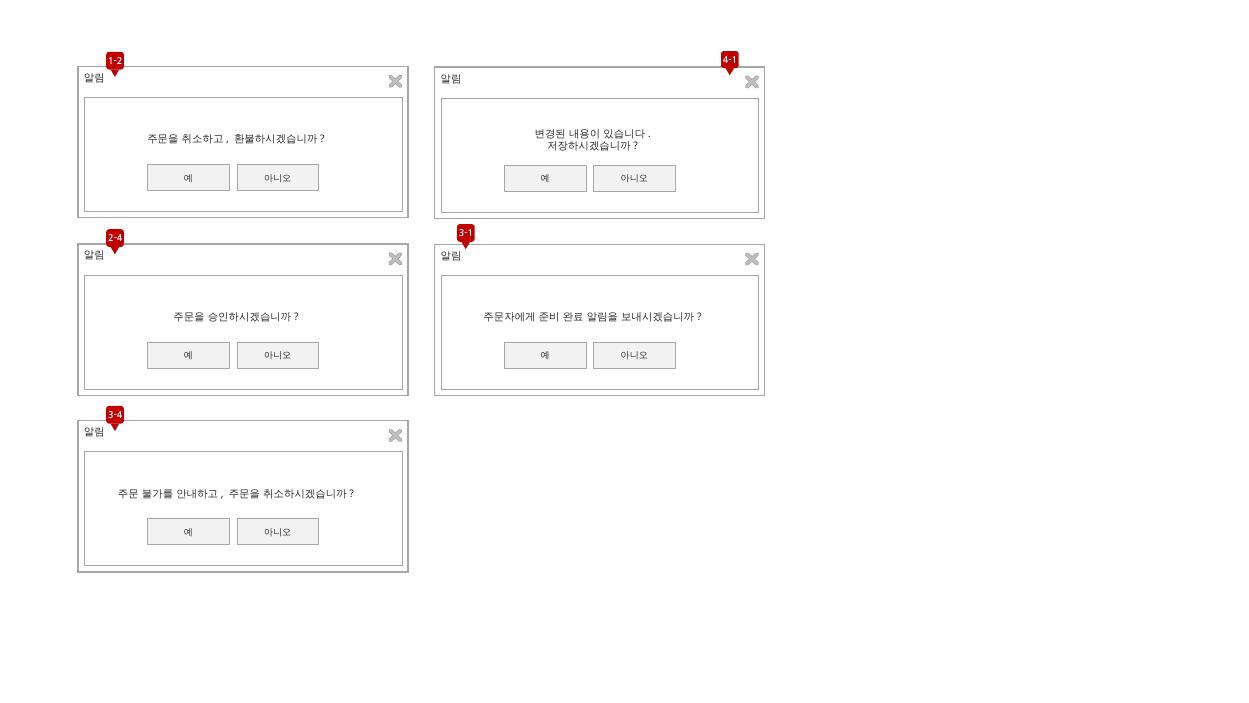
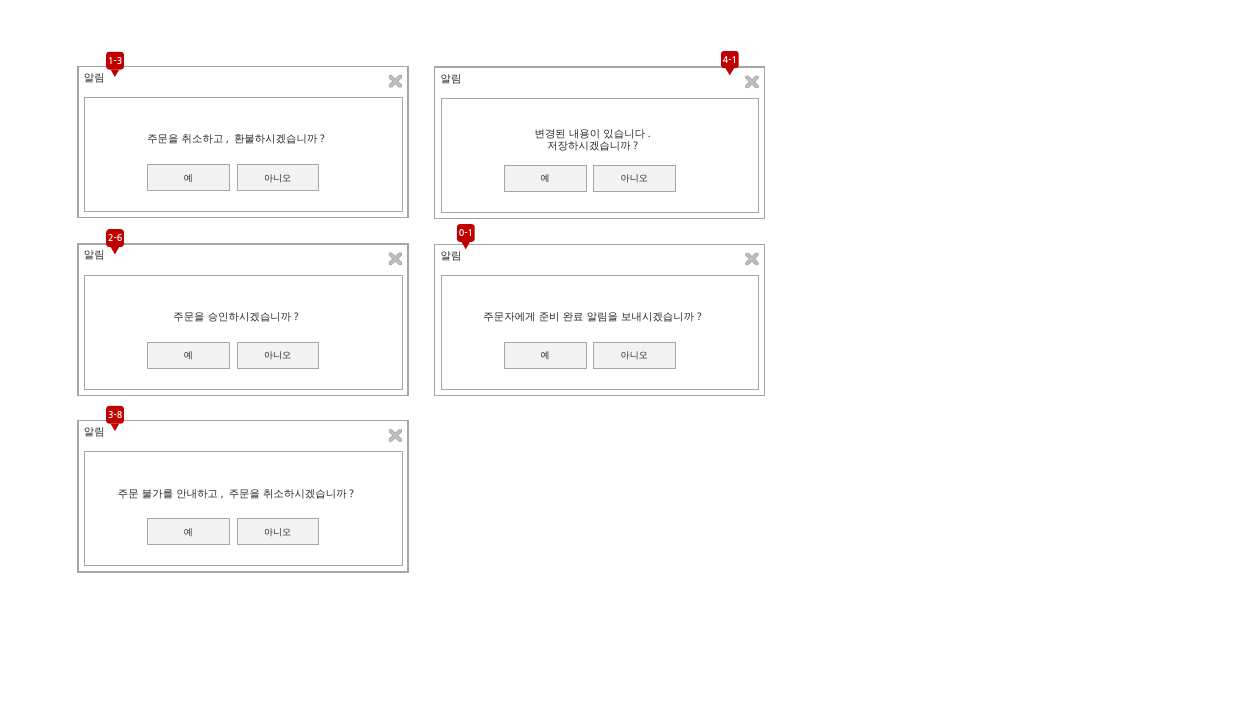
1-2: 1-2 -> 1-3 (115, 61)
3-1: 3-1 -> 0-1 (466, 233)
2-4: 2-4 -> 2-6 (115, 238)
3-4: 3-4 -> 3-8 (115, 415)
